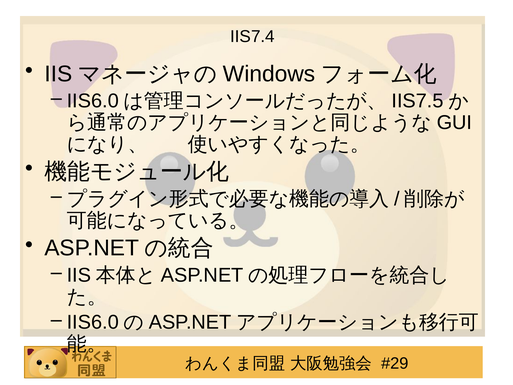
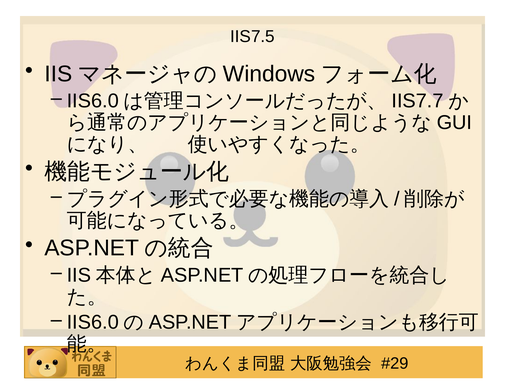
IIS7.4: IIS7.4 -> IIS7.5 (252, 36)
IIS7.5: IIS7.5 -> IIS7.7 (418, 101)
